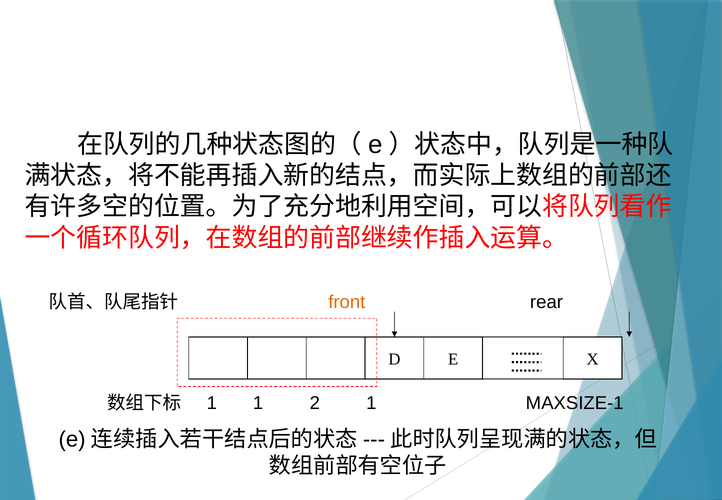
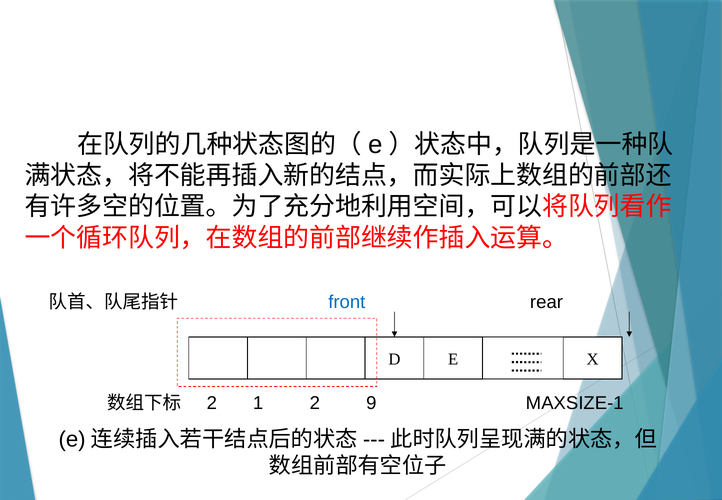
front colour: orange -> blue (347, 302)
1: 1 -> 2 (212, 403)
2 1: 1 -> 9 (371, 403)
